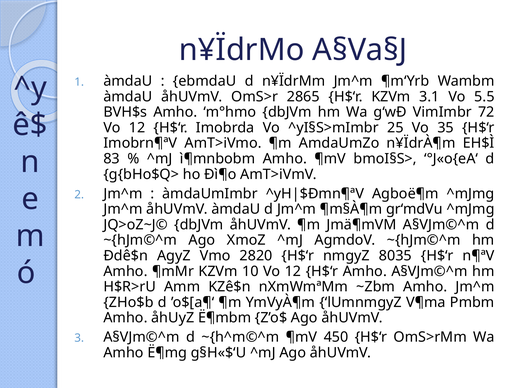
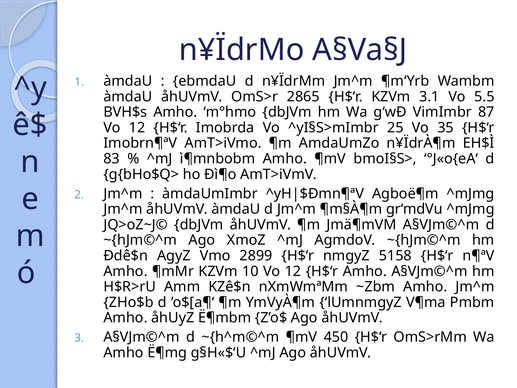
72: 72 -> 87 (486, 112)
2820: 2820 -> 2899 (256, 256)
8035: 8035 -> 5158 (395, 256)
